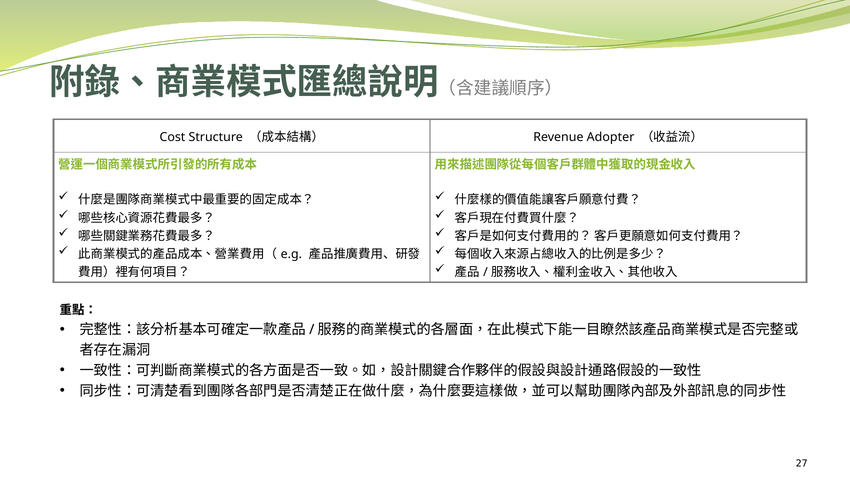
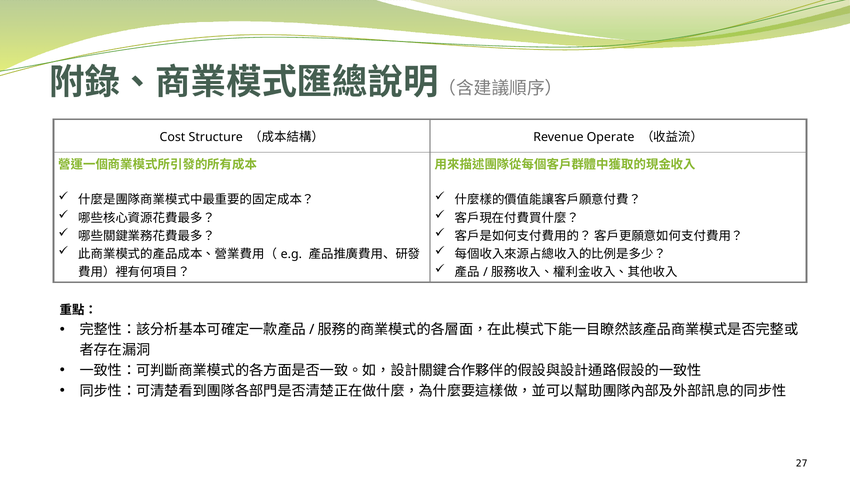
Adopter: Adopter -> Operate (611, 137)
